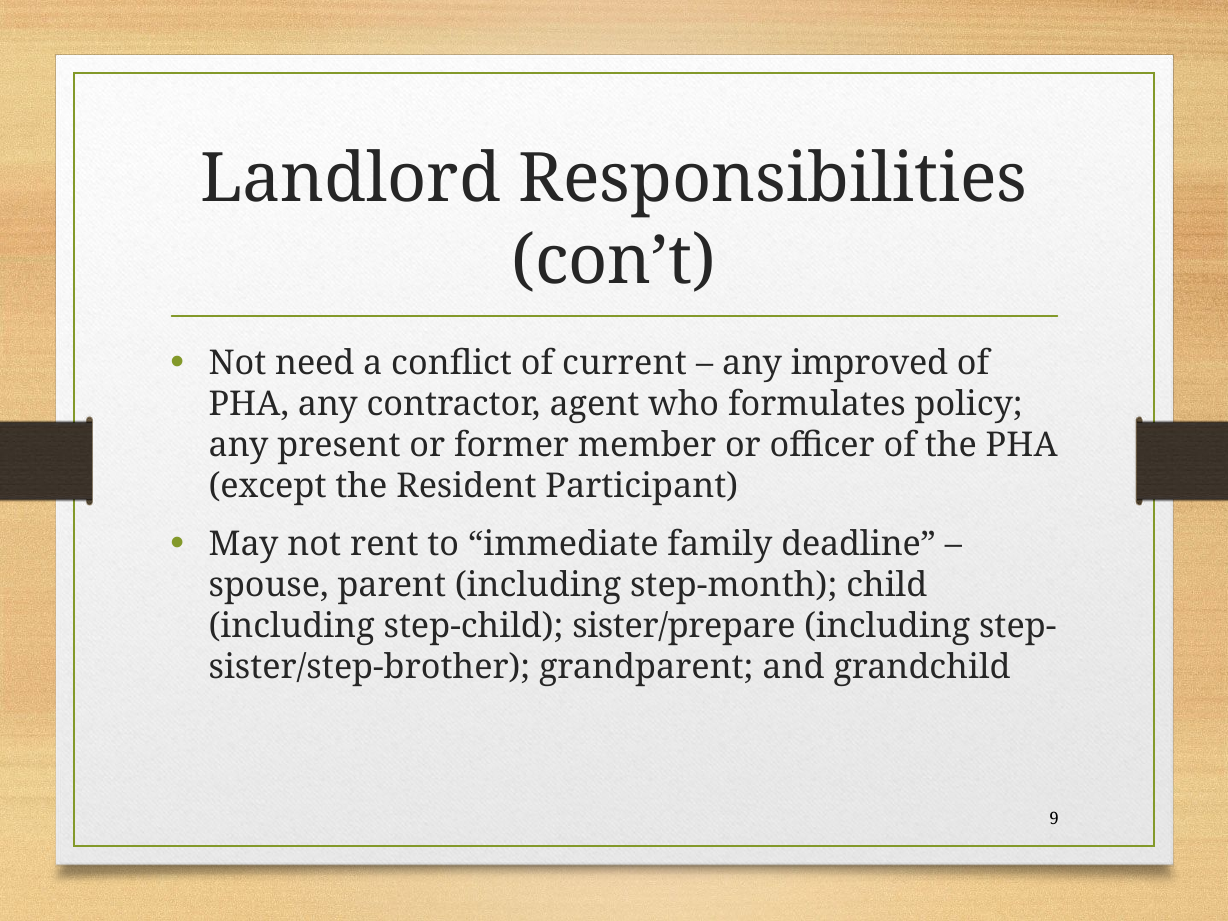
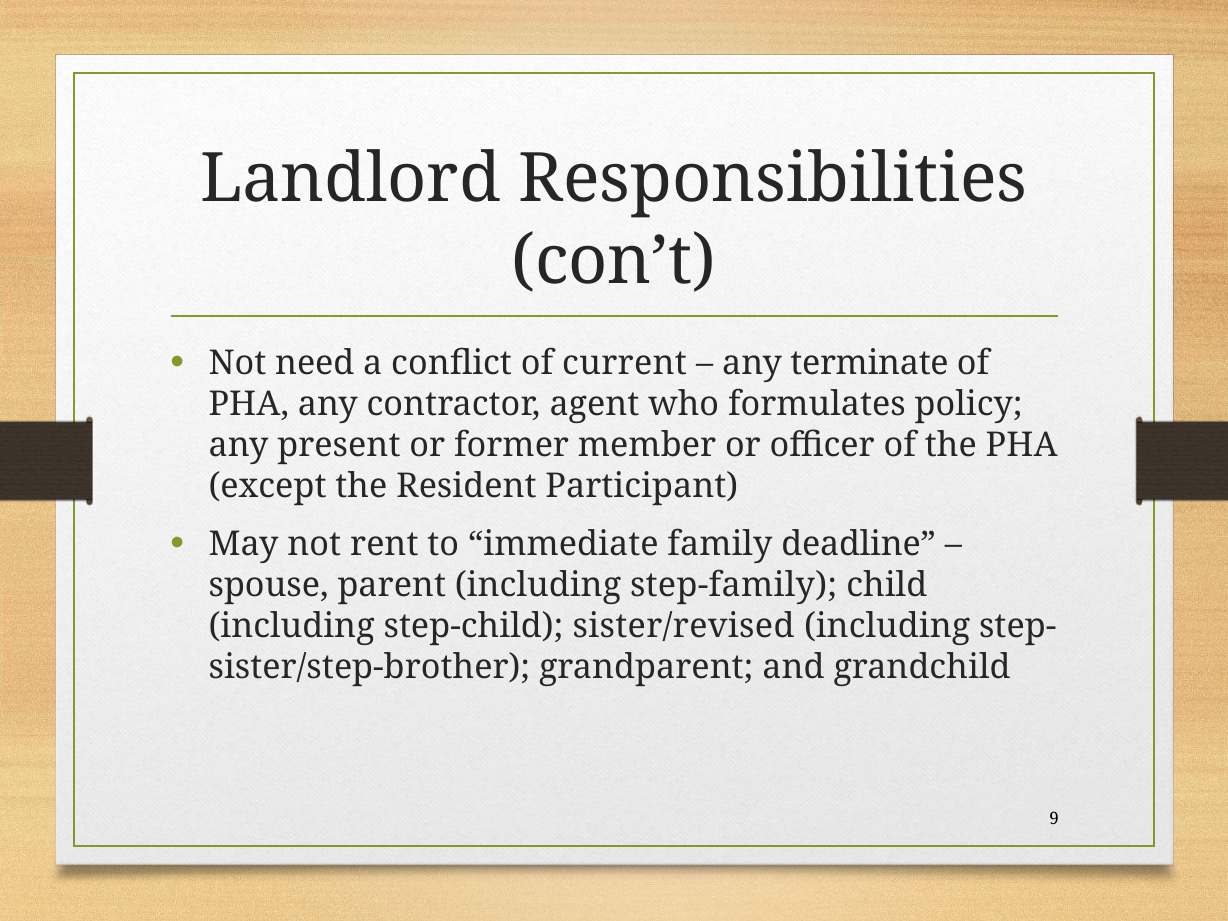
improved: improved -> terminate (870, 364)
step-month: step-month -> step-family (734, 585)
sister/prepare: sister/prepare -> sister/revised (684, 626)
